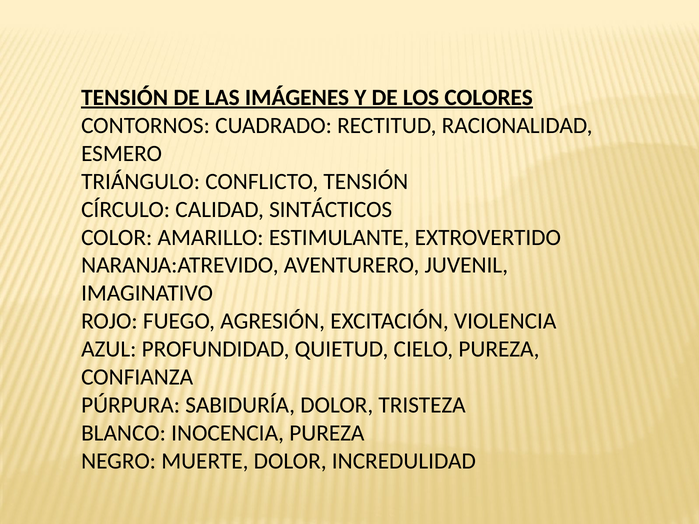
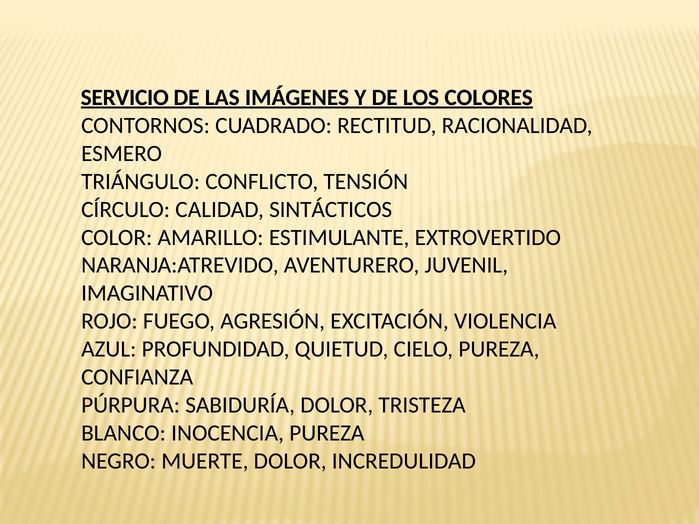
TENSIÓN: TENSIÓN -> SERVICIO (125, 98)
